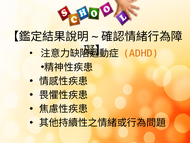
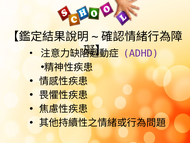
ADHD colour: orange -> purple (141, 53)
